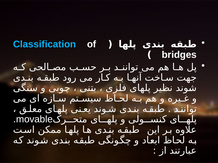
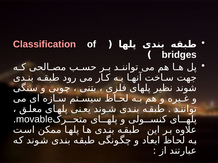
Classification colour: light blue -> pink (45, 44)
